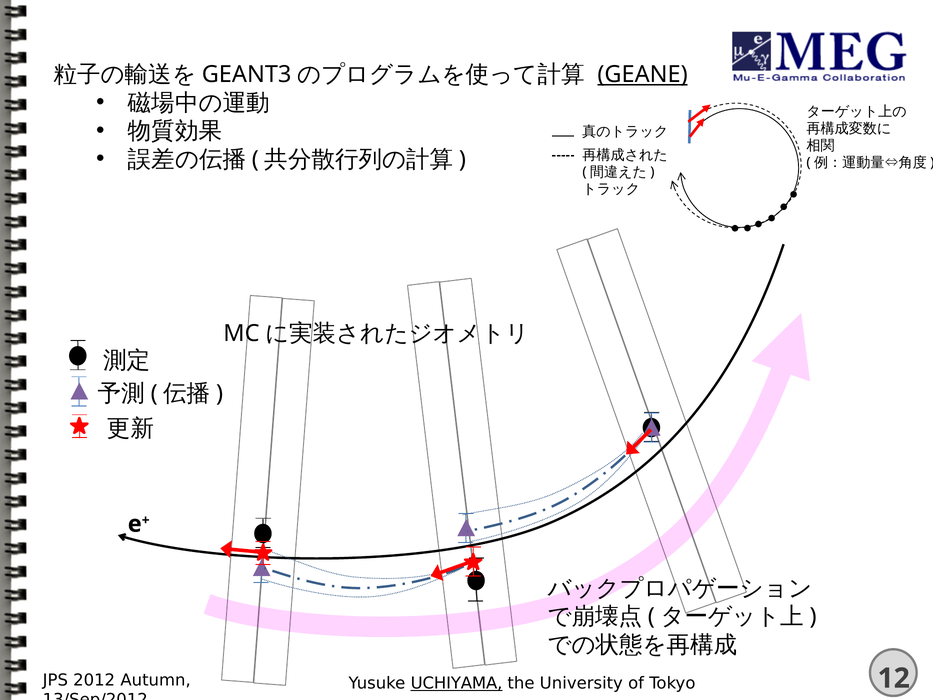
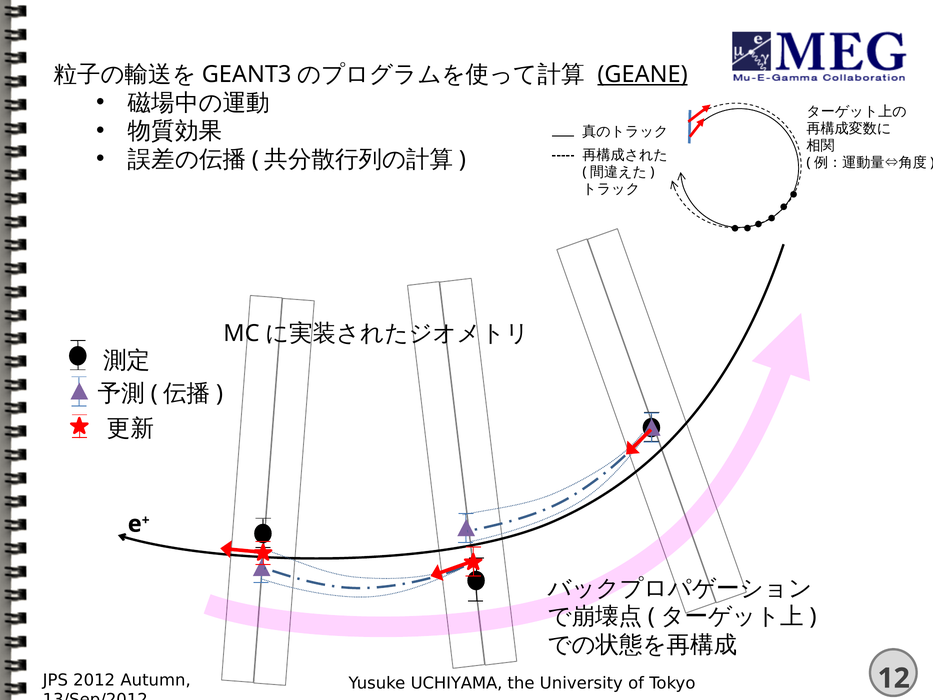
UCHIYAMA underline: present -> none (457, 683)
